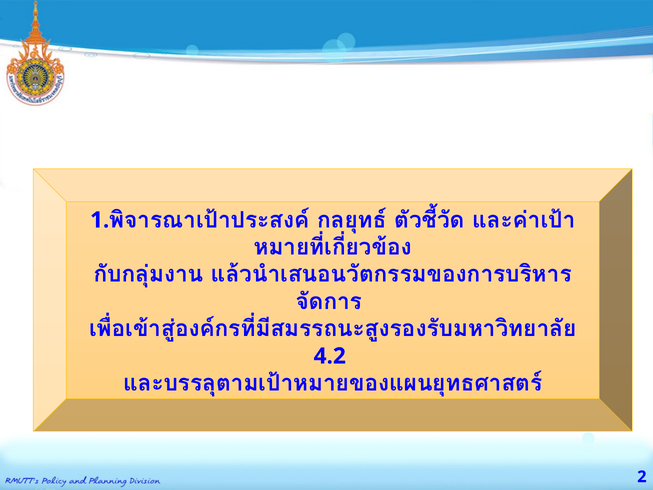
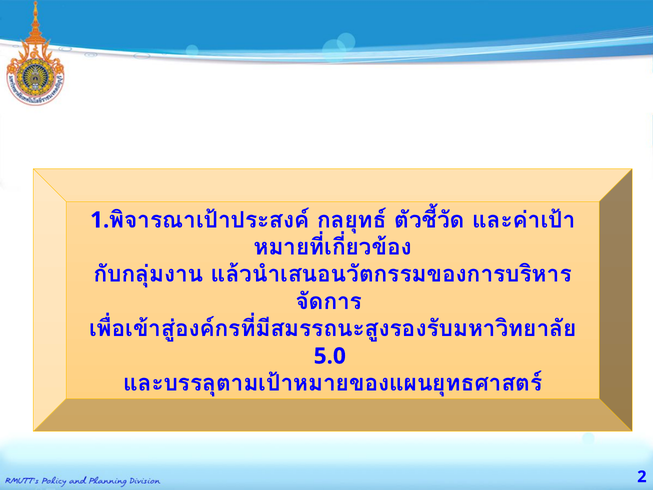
4.2: 4.2 -> 5.0 (330, 356)
